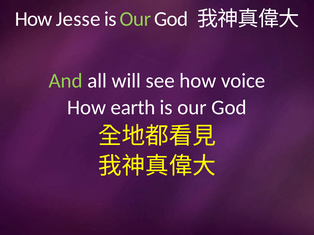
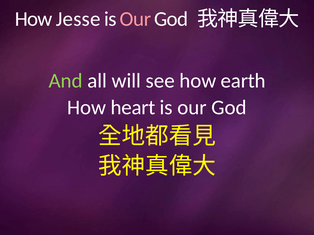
Our colour: light green -> pink (135, 19)
voice: voice -> earth (243, 81)
earth: earth -> heart (133, 108)
